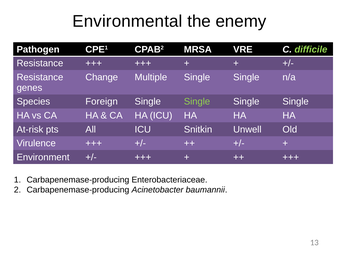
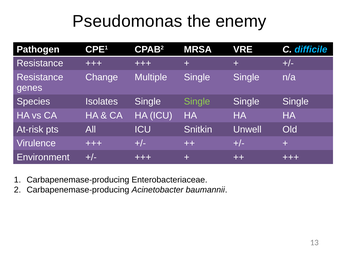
Environmental: Environmental -> Pseudomonas (127, 21)
difficile colour: light green -> light blue (311, 49)
Foreign: Foreign -> Isolates (102, 102)
